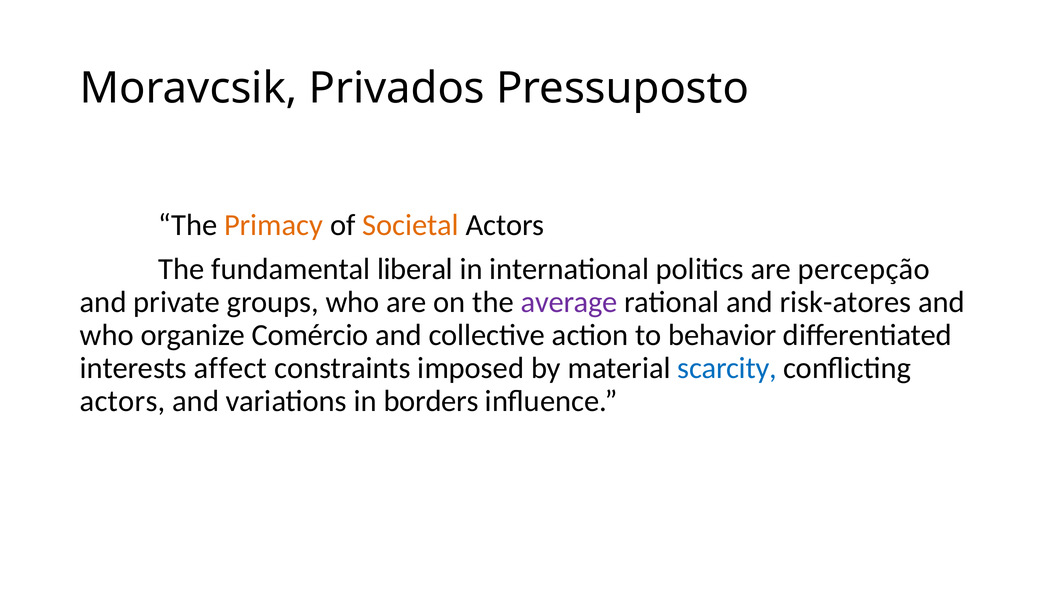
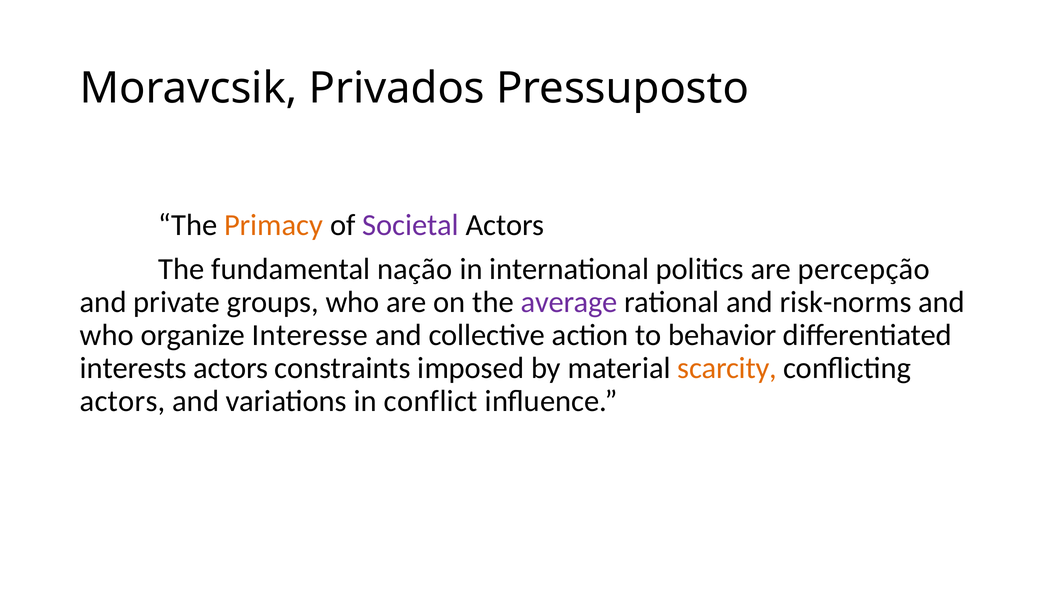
Societal colour: orange -> purple (411, 225)
liberal: liberal -> nação (415, 269)
risk-atores: risk-atores -> risk-norms (846, 302)
Comércio: Comércio -> Interesse (310, 335)
interests affect: affect -> actors (231, 368)
scarcity colour: blue -> orange (727, 368)
borders: borders -> conflict (431, 401)
